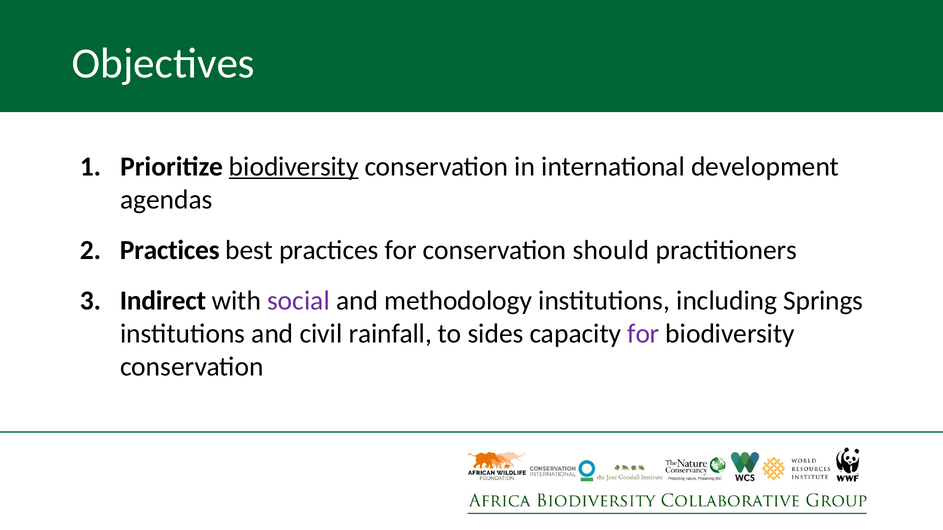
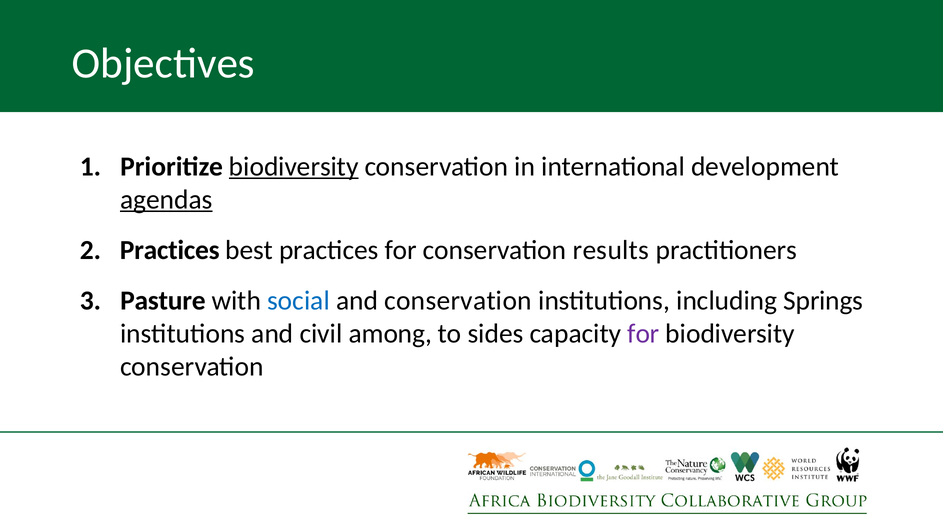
agendas underline: none -> present (166, 200)
should: should -> results (611, 250)
Indirect: Indirect -> Pasture (163, 301)
social colour: purple -> blue (299, 301)
and methodology: methodology -> conservation (458, 301)
rainfall: rainfall -> among (390, 334)
